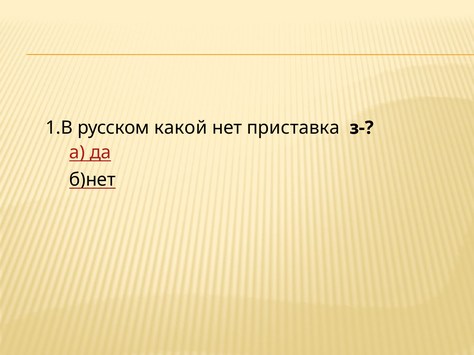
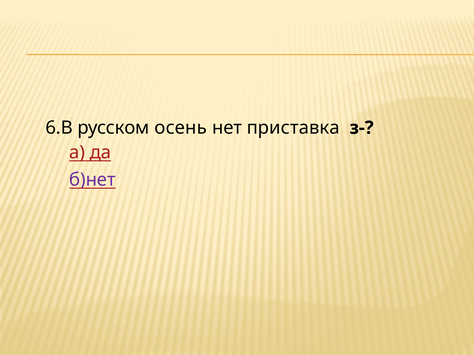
1.В: 1.В -> 6.В (59, 128)
какой: какой -> осень (181, 128)
б)нет colour: black -> purple (92, 180)
